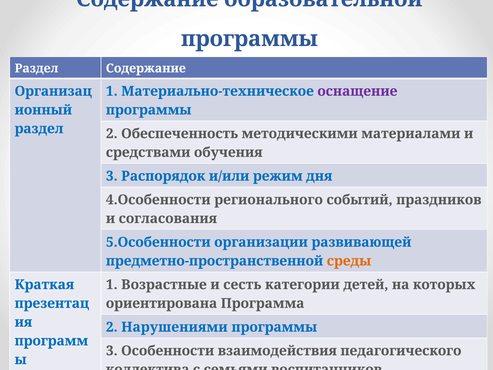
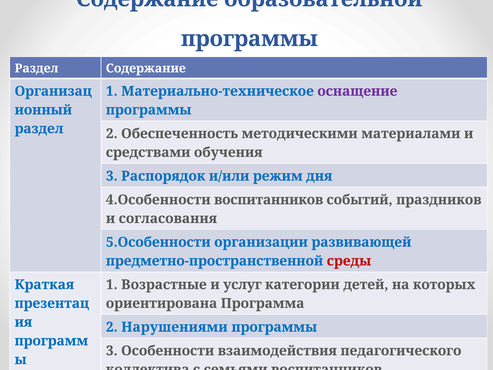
4.Особенности регионального: регионального -> воспитанников (269, 200)
среды colour: orange -> red (349, 261)
сесть: сесть -> услуг (242, 284)
